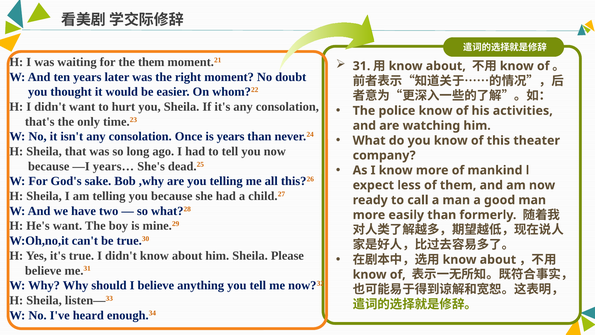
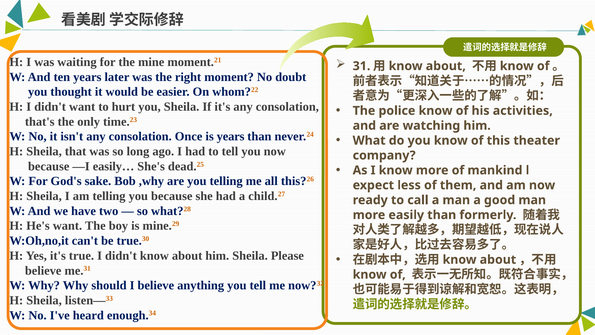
the them: them -> mine (151, 62)
years…: years… -> easily… (114, 166)
